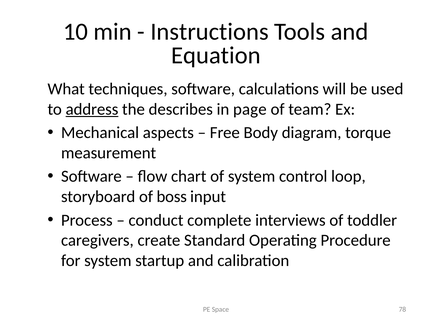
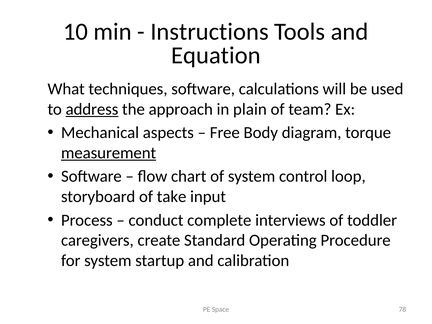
describes: describes -> approach (181, 109)
page: page -> plain (250, 109)
measurement underline: none -> present (109, 153)
boss: boss -> take (172, 197)
